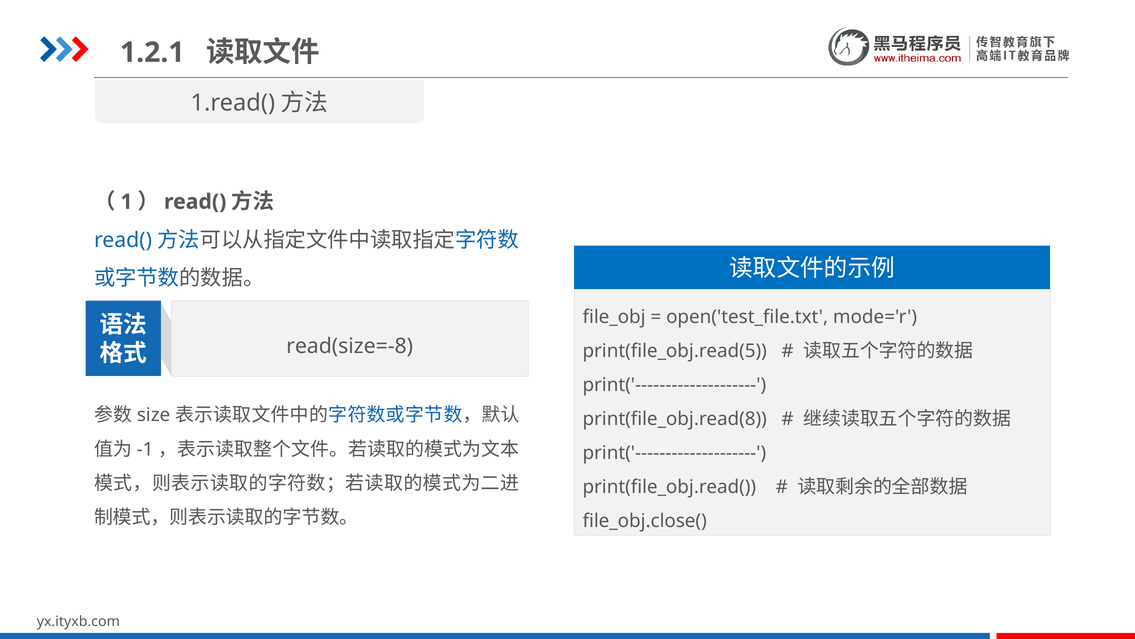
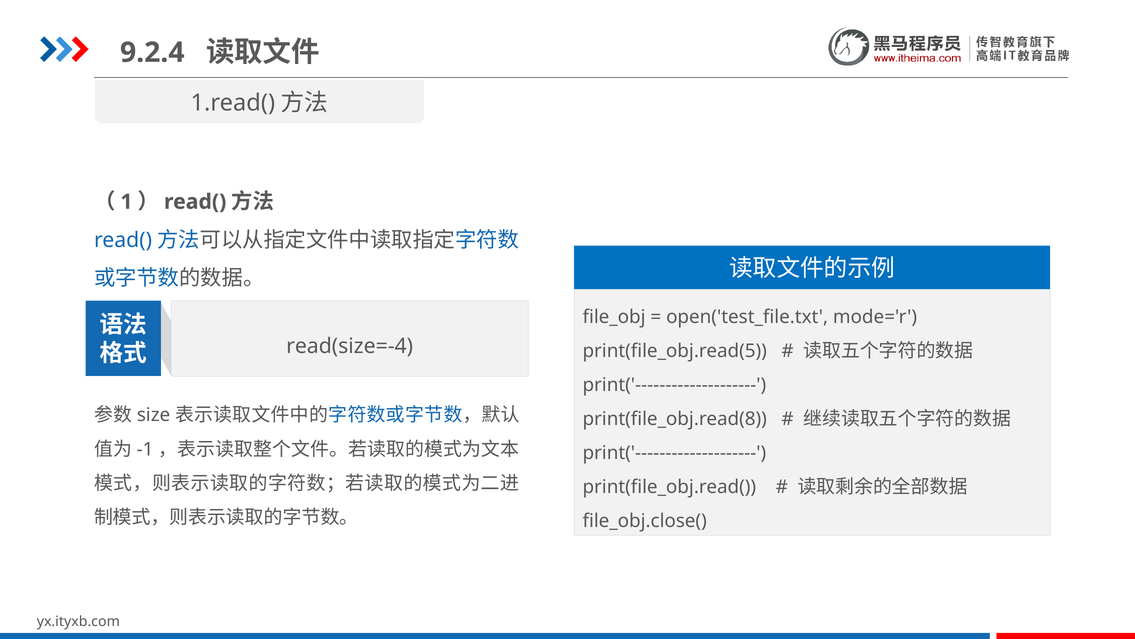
1.2.1: 1.2.1 -> 9.2.4 (152, 52)
read(size=-8: read(size=-8 -> read(size=-4 (350, 346)
